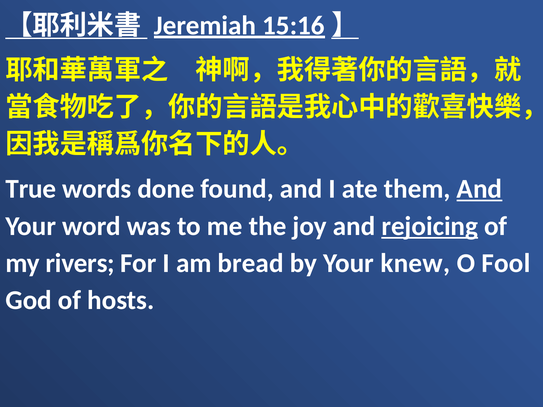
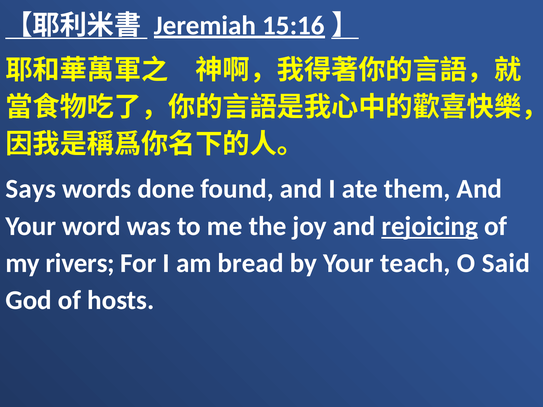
True: True -> Says (31, 189)
And underline: present -> none (479, 189)
knew: knew -> teach (415, 263)
Fool: Fool -> Said (506, 263)
